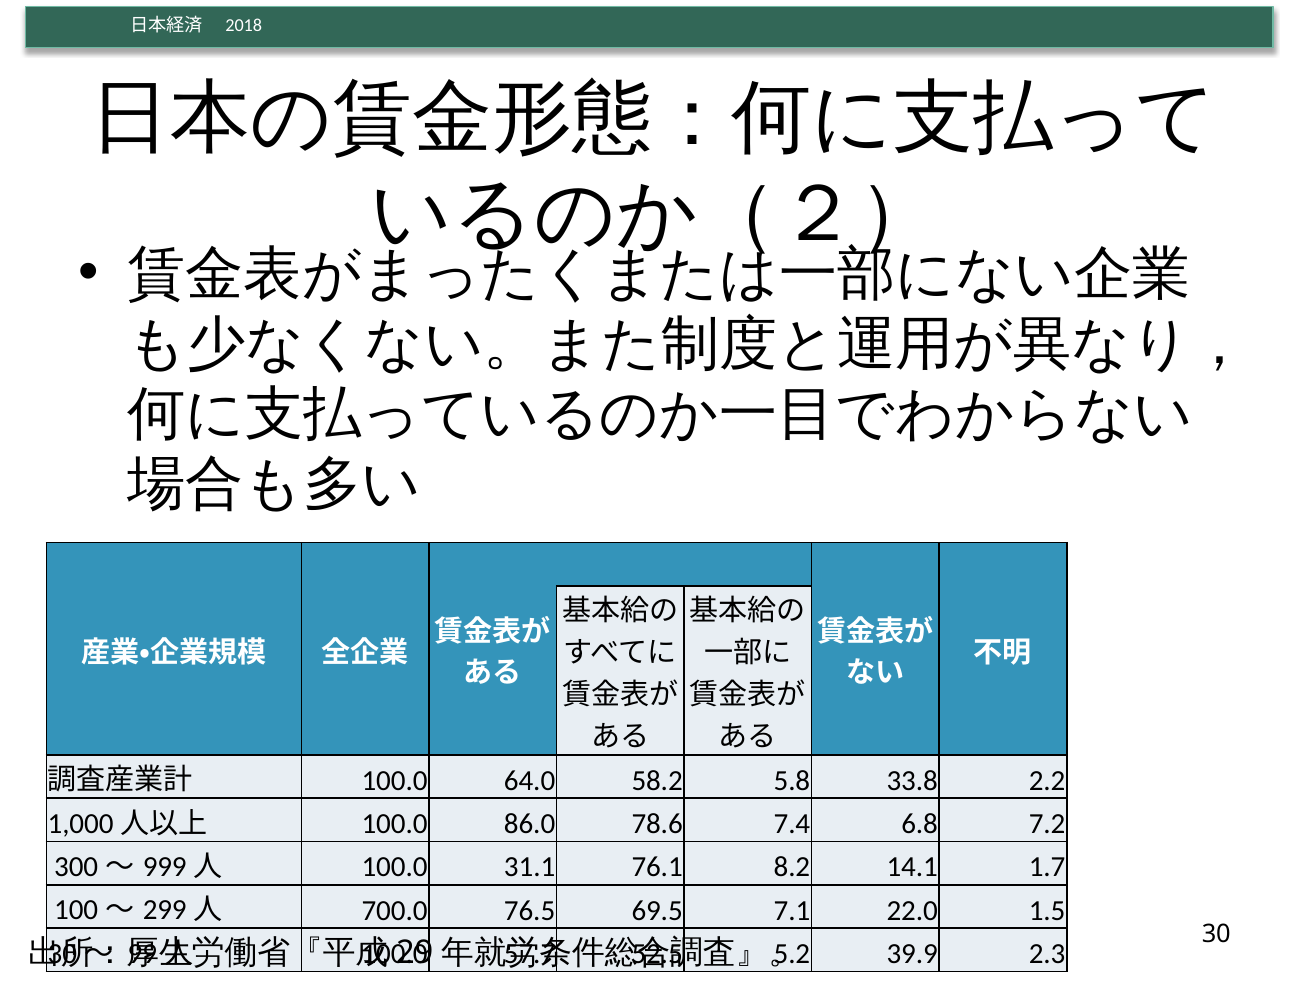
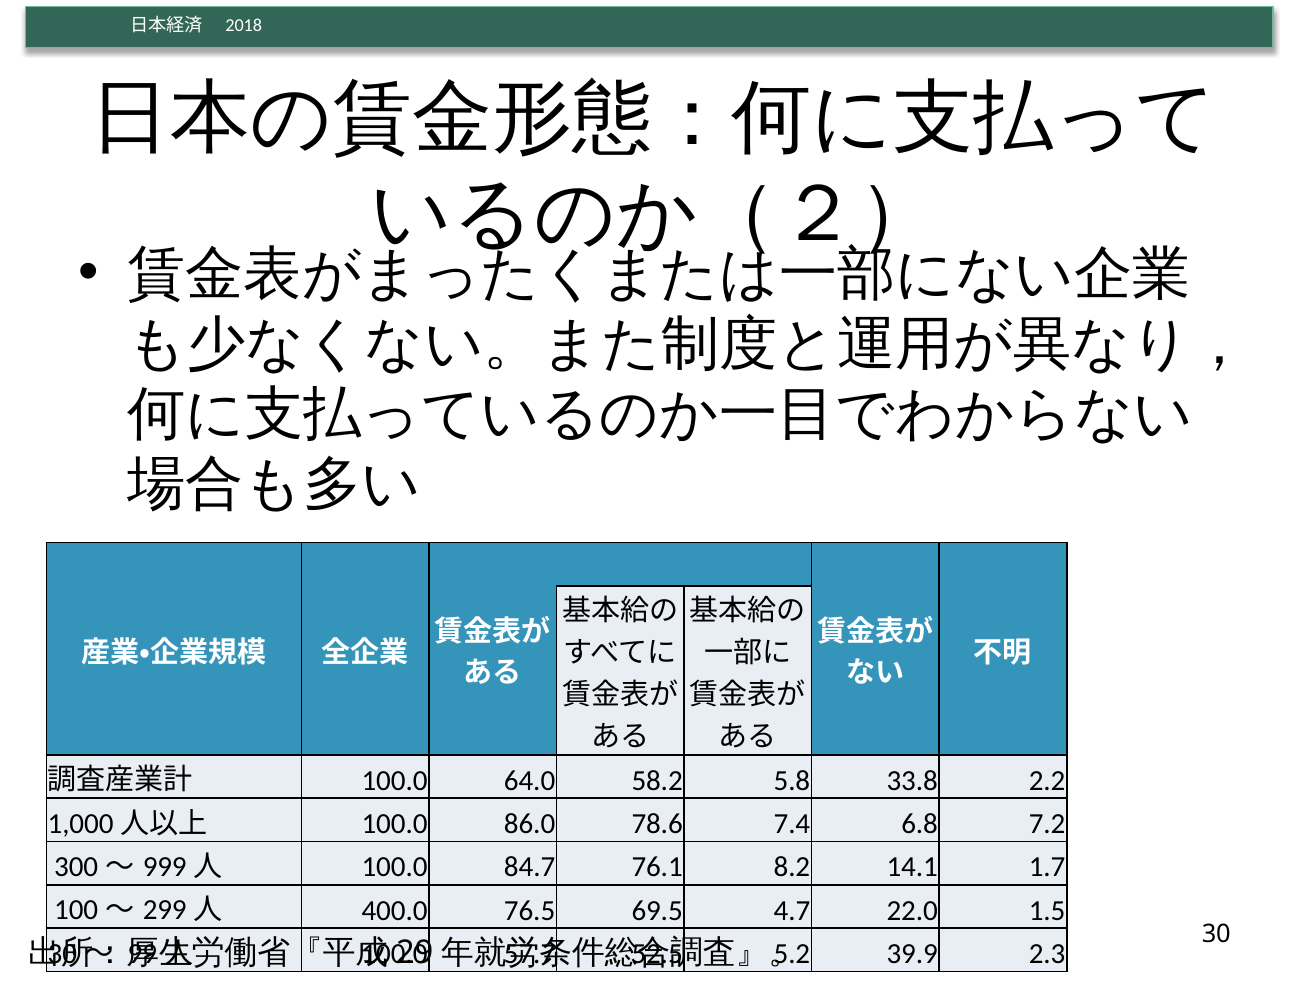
31.1: 31.1 -> 84.7 (530, 867)
700.0: 700.0 -> 400.0 (395, 910)
7.1: 7.1 -> 4.7 (792, 910)
